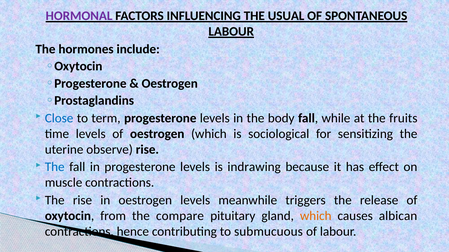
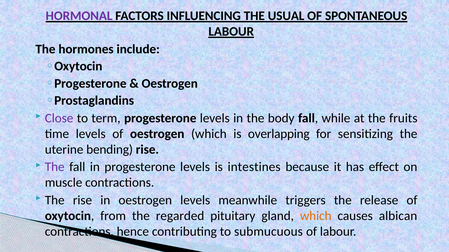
Close colour: blue -> purple (59, 118)
sociological: sociological -> overlapping (279, 134)
observe: observe -> bending (110, 150)
The colour: blue -> purple (55, 167)
indrawing: indrawing -> intestines (254, 167)
compare: compare -> regarded (180, 216)
